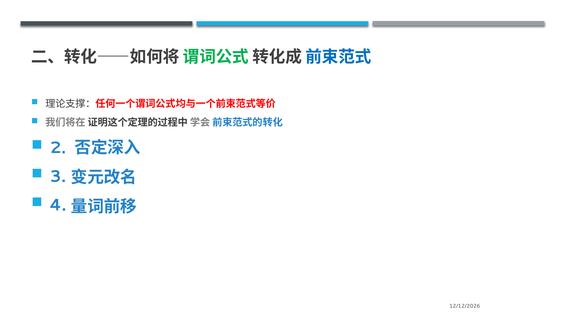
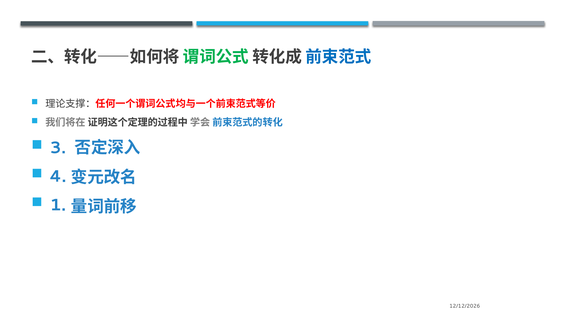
2: 2 -> 3 (58, 148)
3: 3 -> 4 (58, 176)
4: 4 -> 1 (58, 205)
